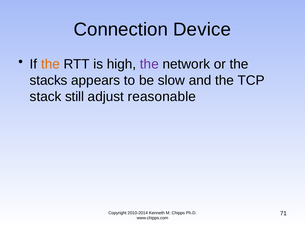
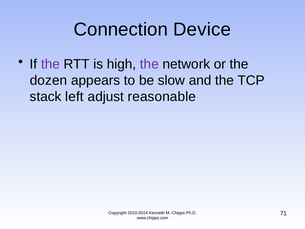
the colour: orange -> purple (50, 64)
stacks: stacks -> dozen (48, 80)
still: still -> left (74, 97)
